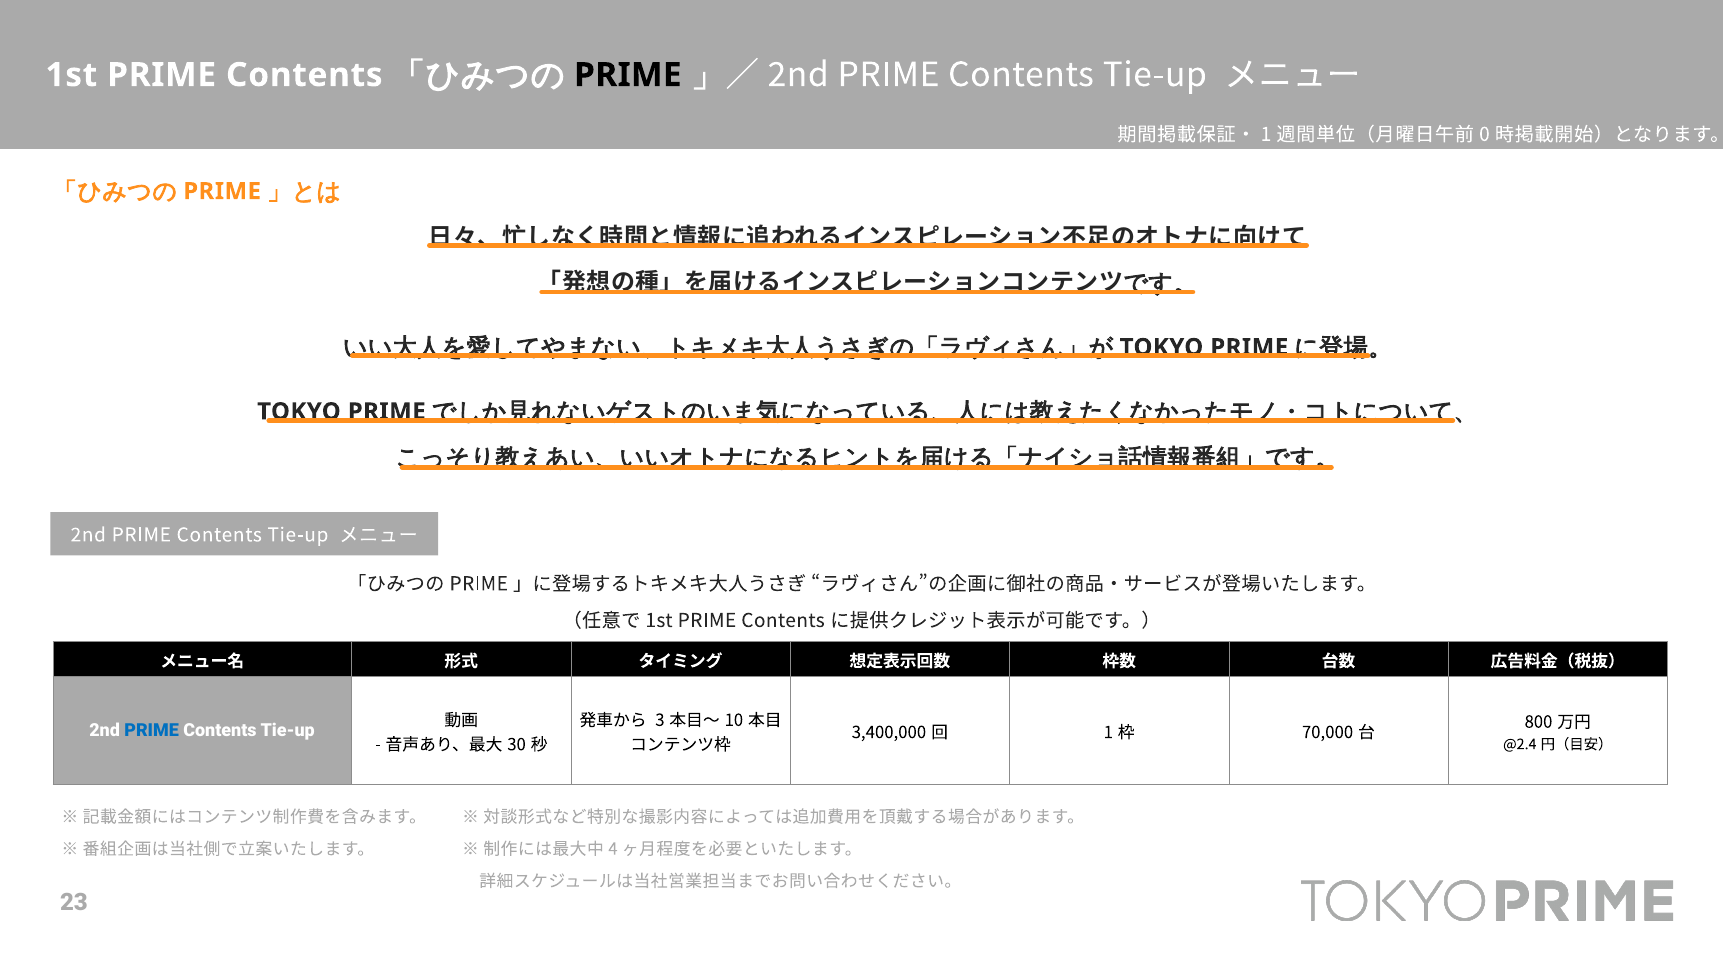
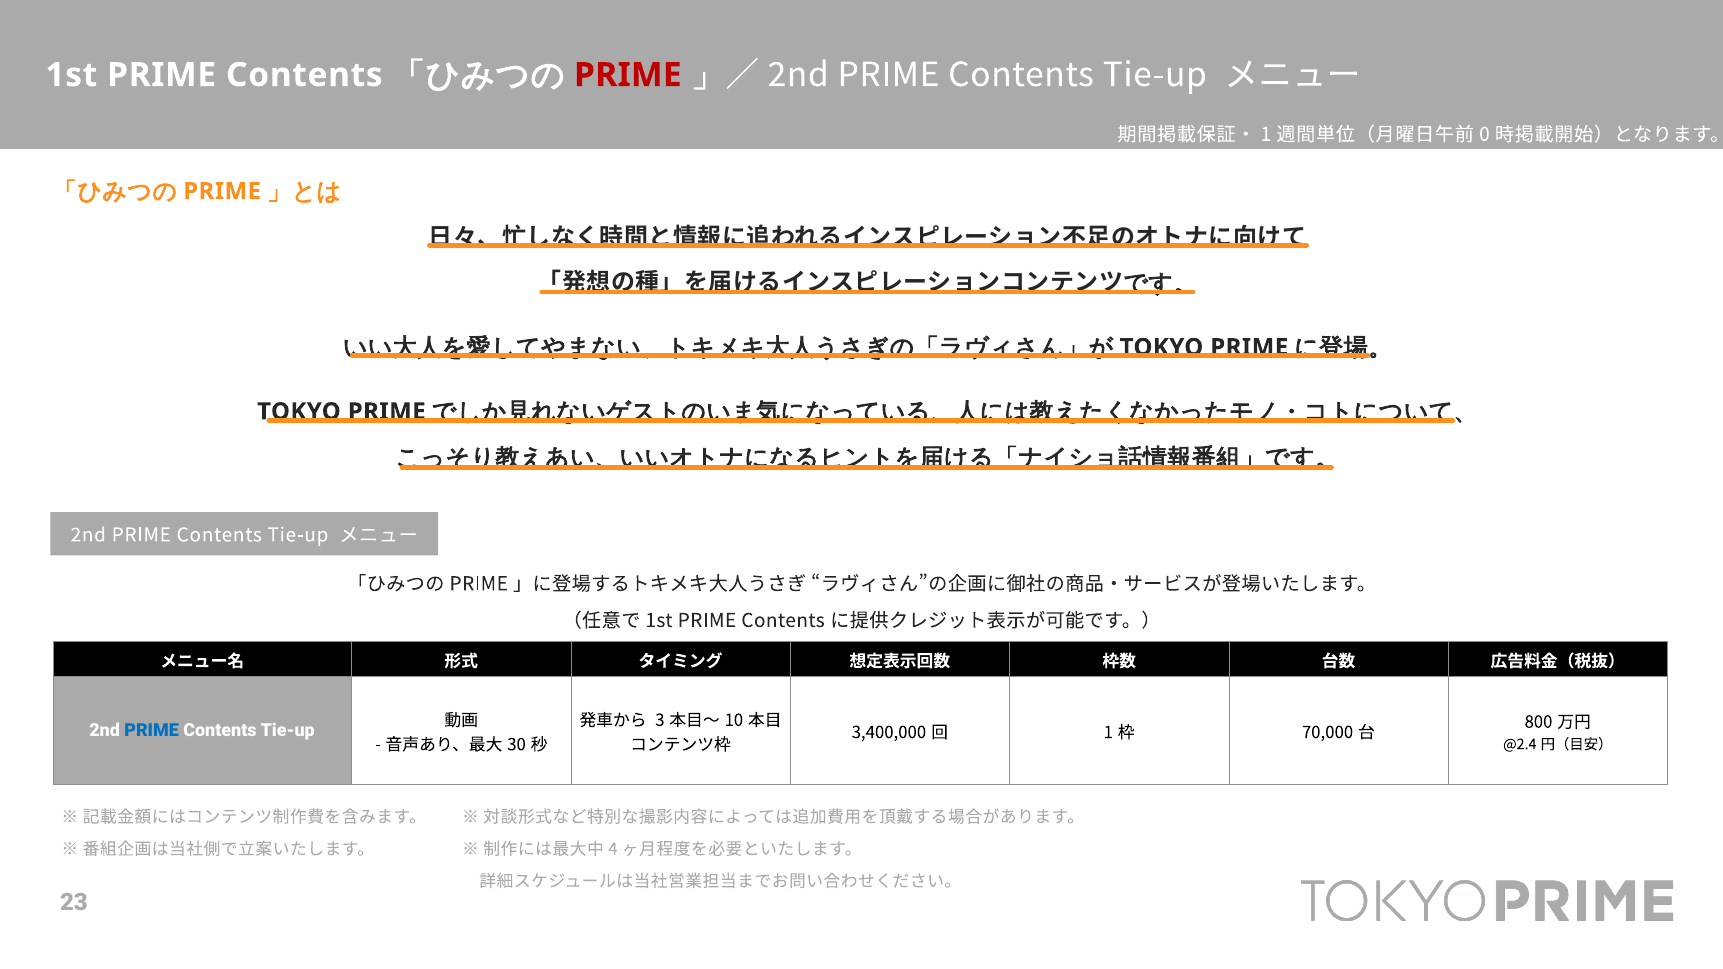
PRIME colour: black -> red (628, 75)
